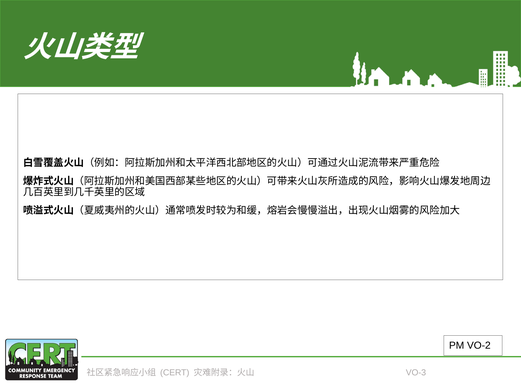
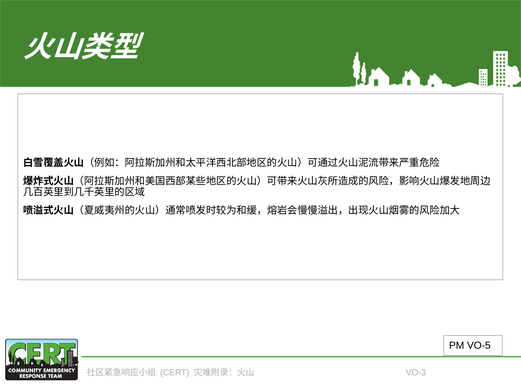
VO-2: VO-2 -> VO-5 (479, 345)
